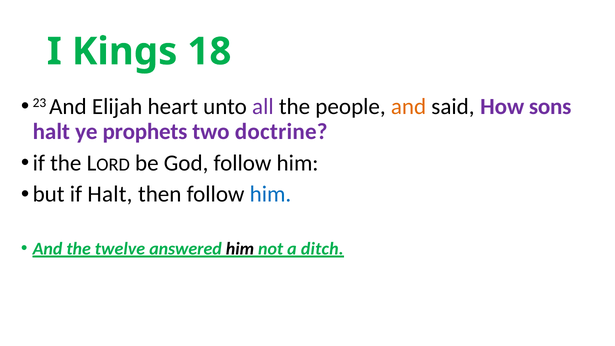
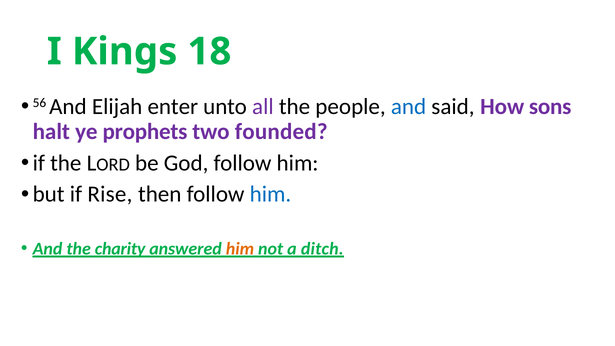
23: 23 -> 56 (39, 103)
heart: heart -> enter (173, 107)
and colour: orange -> blue (409, 107)
doctrine: doctrine -> founded (281, 132)
if Halt: Halt -> Rise (110, 194)
twelve: twelve -> charity (120, 249)
him colour: black -> orange (240, 249)
